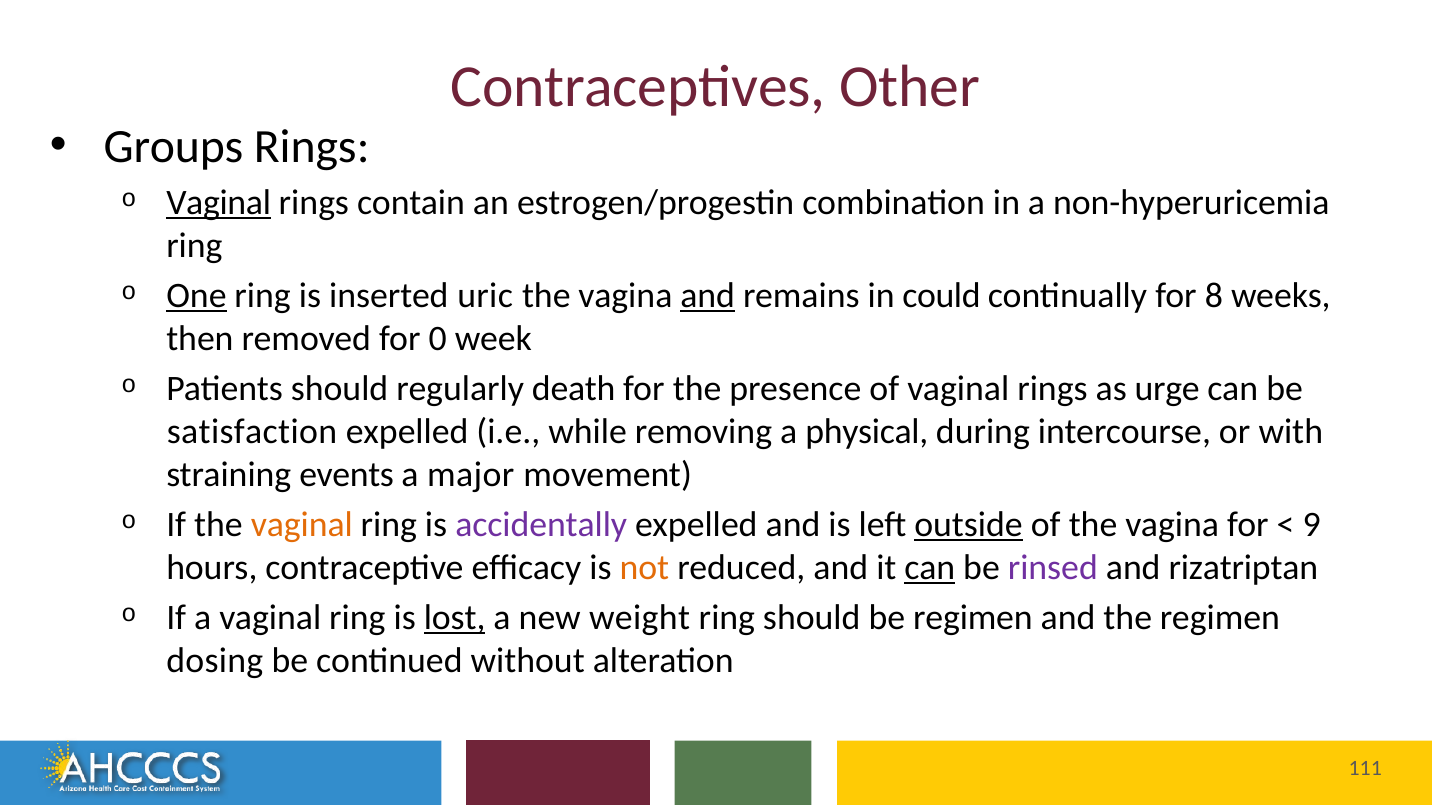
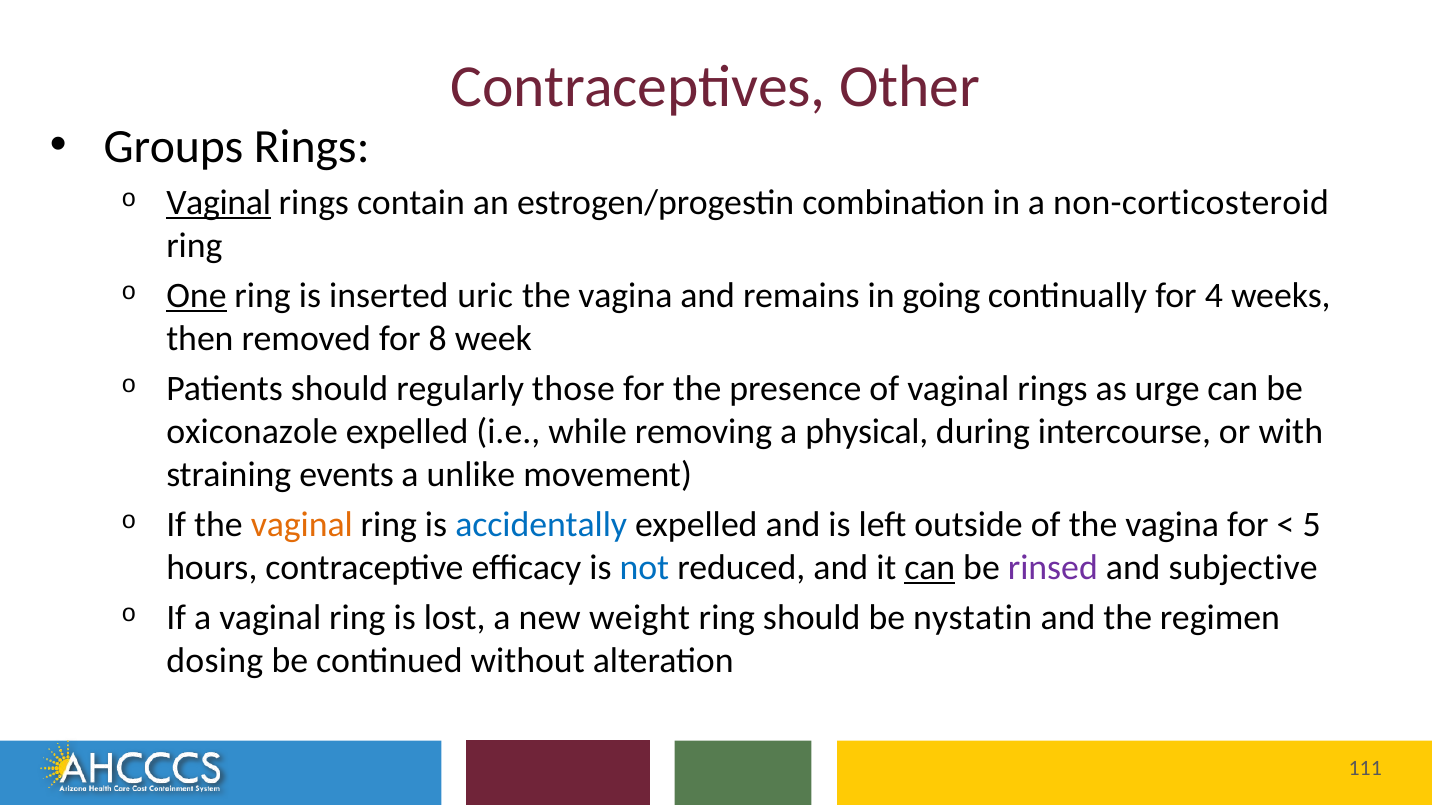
non-hyperuricemia: non-hyperuricemia -> non-corticosteroid (1191, 203)
and underline: present -> none (708, 296)
could: could -> going (941, 296)
8: 8 -> 4 (1214, 296)
0: 0 -> 8 (438, 339)
death: death -> those (573, 389)
satisfaction: satisfaction -> oxiconazole (252, 432)
major: major -> unlike (471, 475)
accidentally colour: purple -> blue (541, 525)
outside underline: present -> none (969, 525)
9: 9 -> 5 (1312, 525)
not colour: orange -> blue (644, 568)
rizatriptan: rizatriptan -> subjective (1243, 568)
lost underline: present -> none (455, 618)
be regimen: regimen -> nystatin (973, 618)
